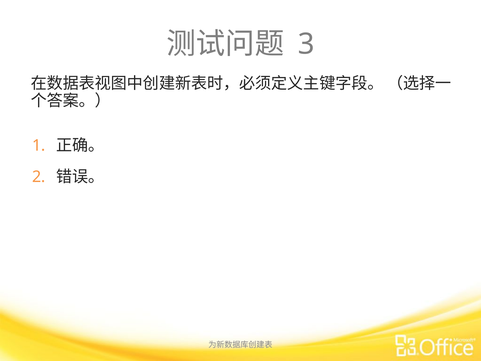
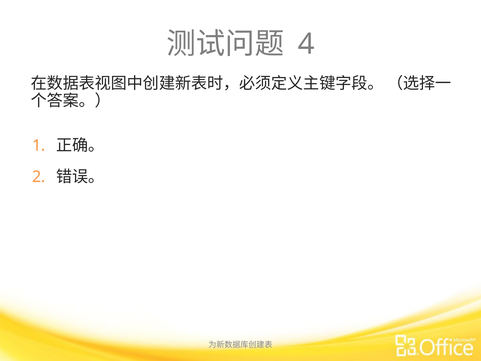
3: 3 -> 4 (306, 44)
